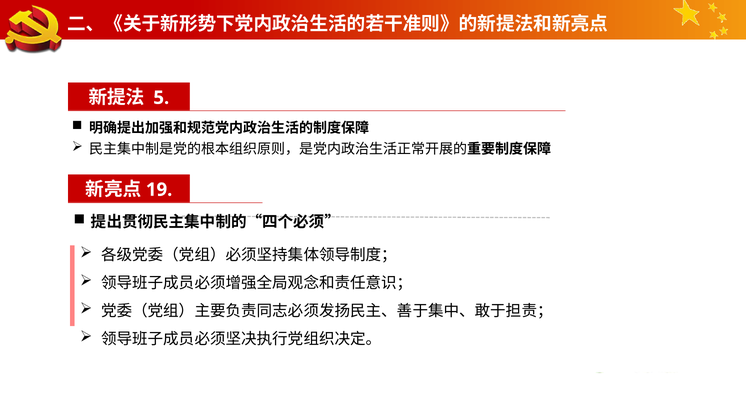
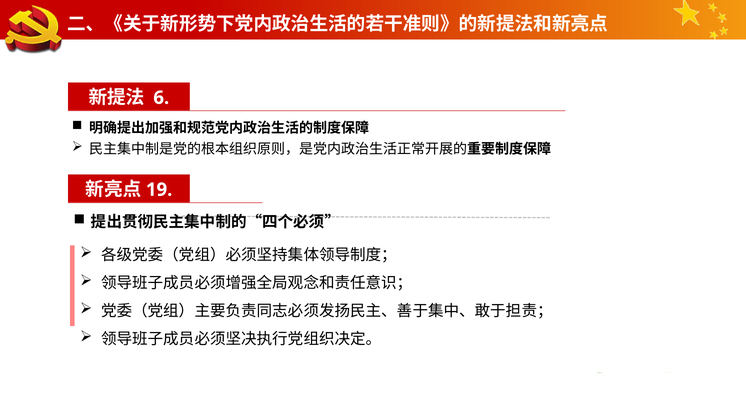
5: 5 -> 6 (161, 98)
